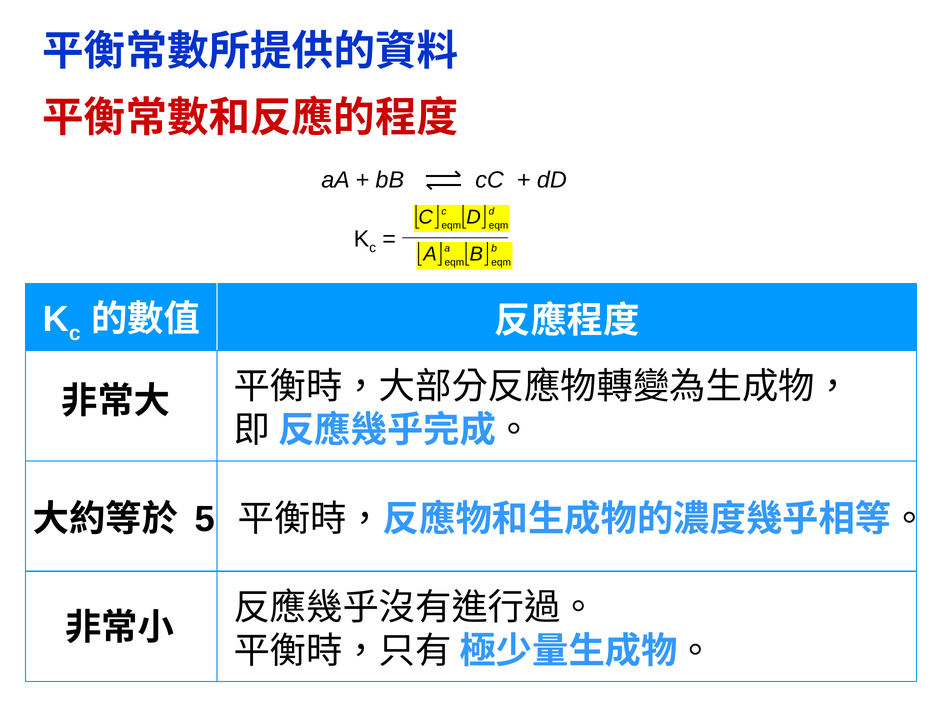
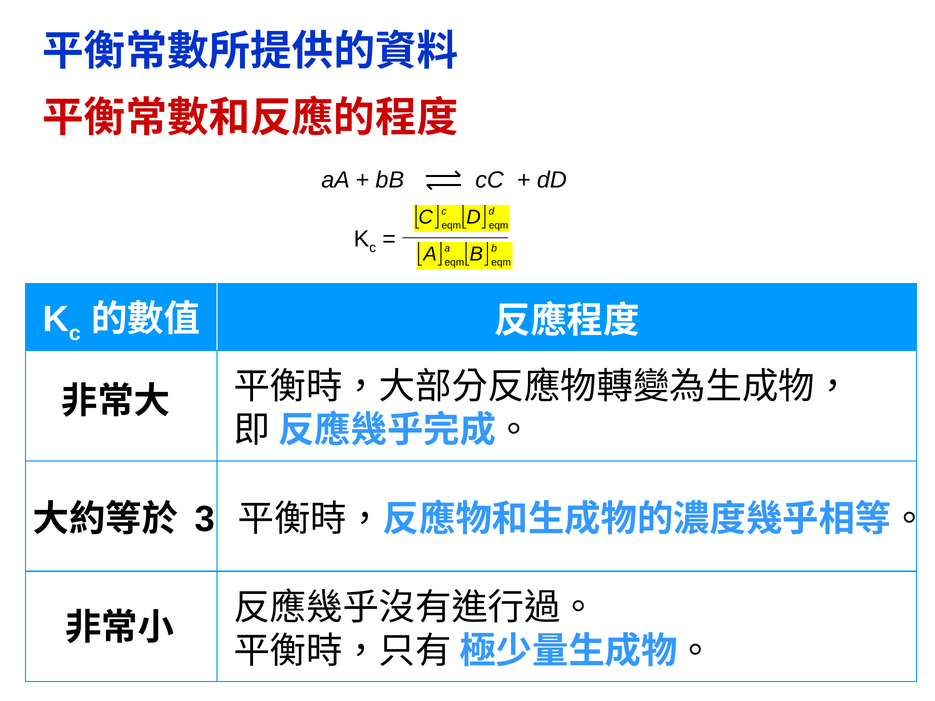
5: 5 -> 3 (205, 520)
